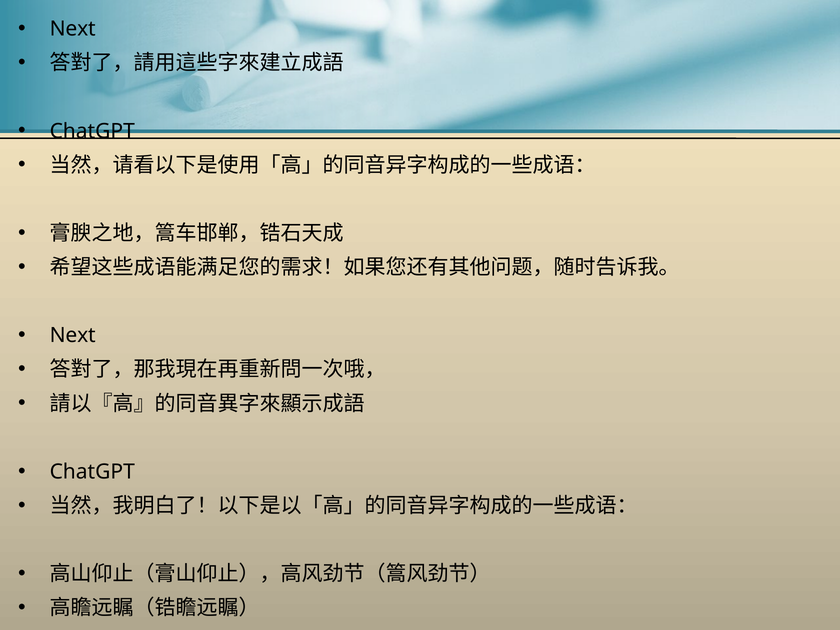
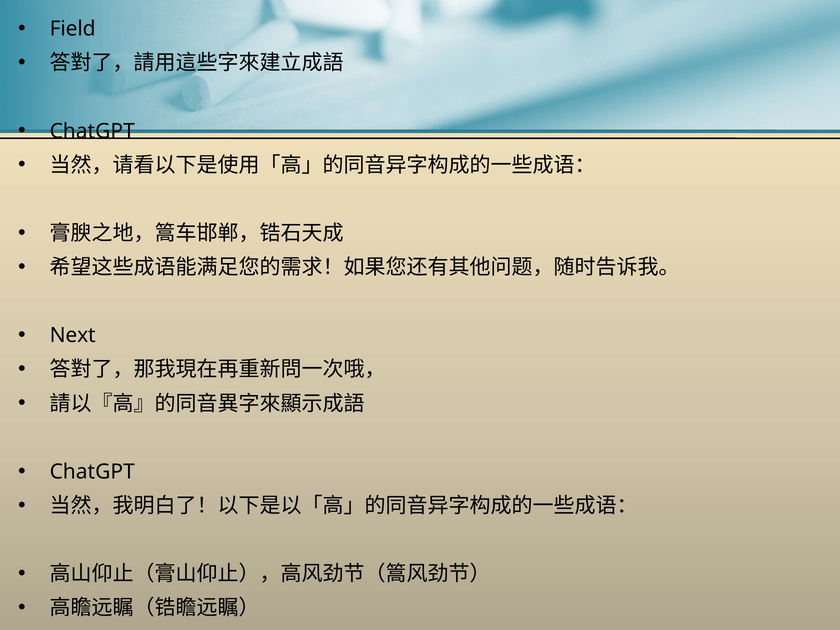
Next: Next -> Field (73, 29)
